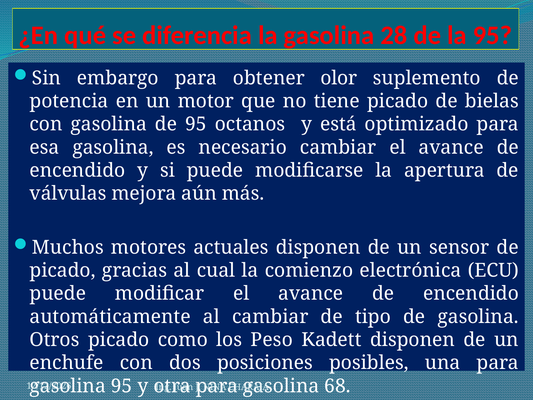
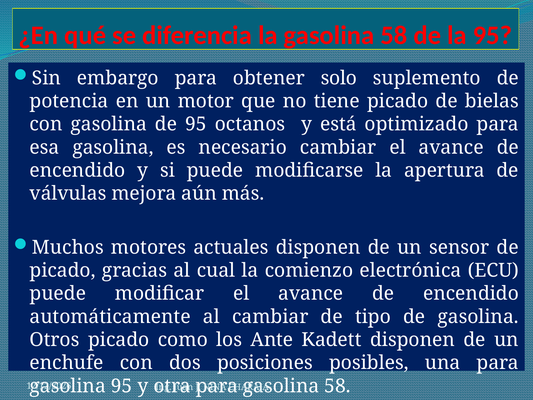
la gasolina 28: 28 -> 58 (394, 35)
olor: olor -> solo (339, 78)
Peso: Peso -> Ante (272, 340)
68: 68 -> 58 (337, 386)
